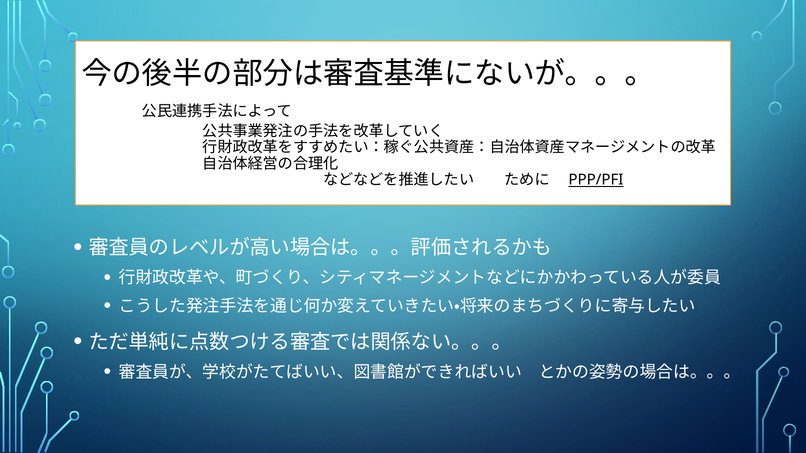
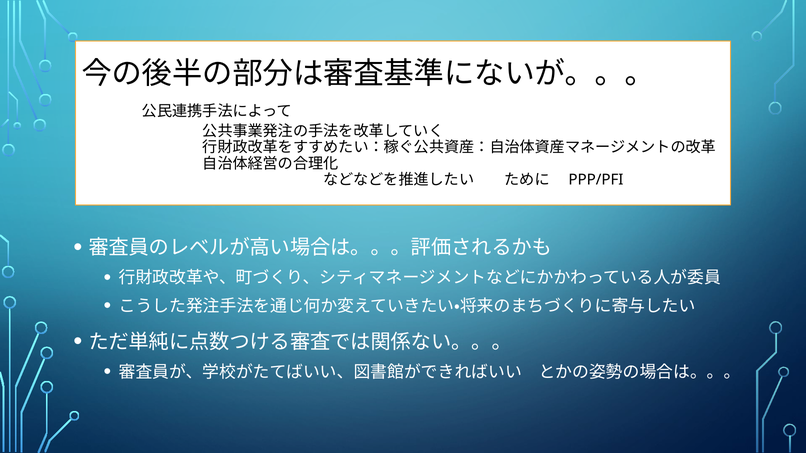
PPP/PFI underline: present -> none (596, 180)
